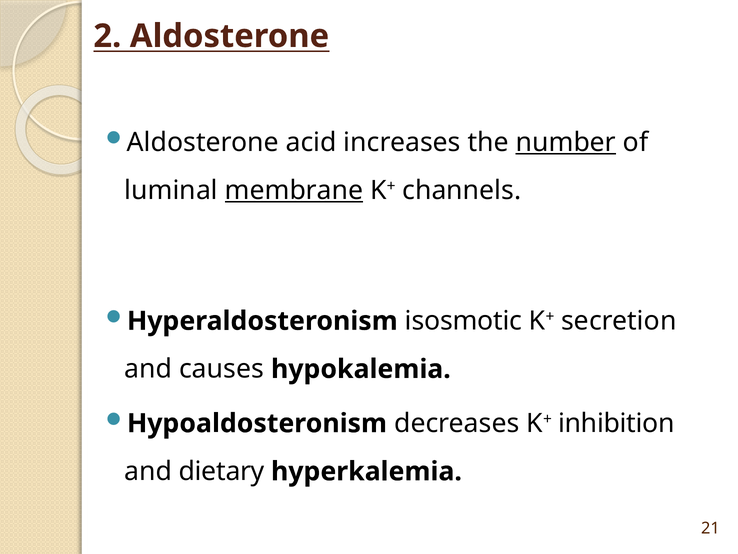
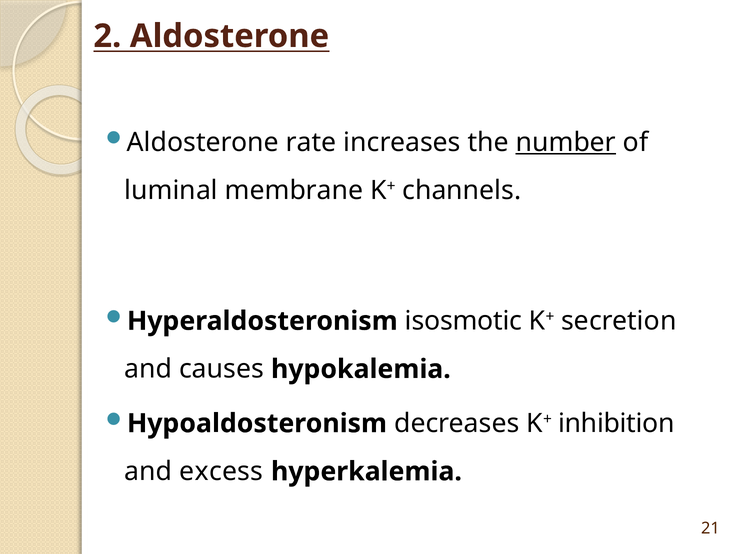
acid: acid -> rate (311, 142)
membrane underline: present -> none (294, 190)
dietary: dietary -> excess (221, 471)
